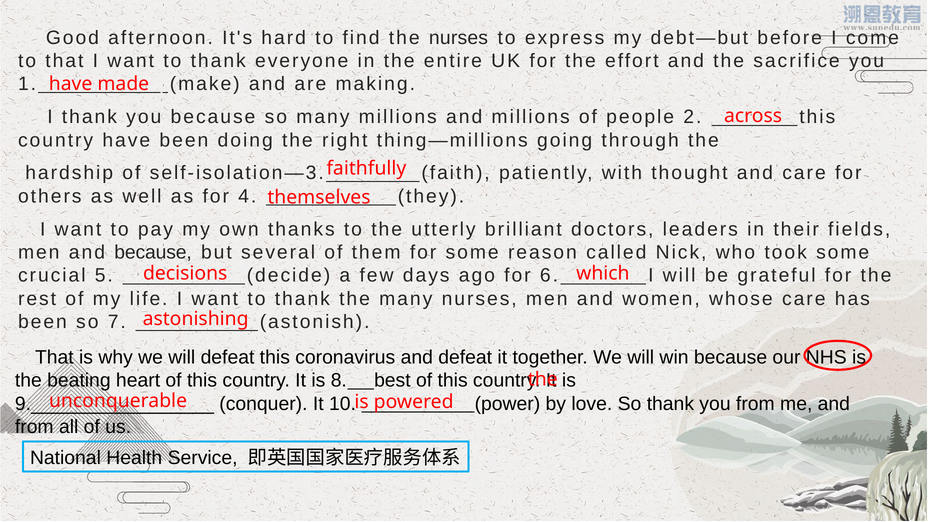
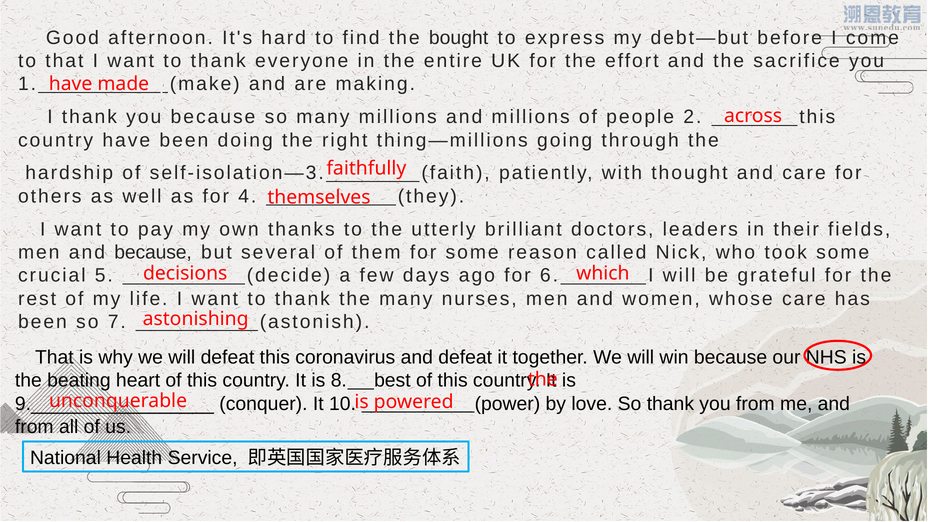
the nurses: nurses -> bought (459, 38)
